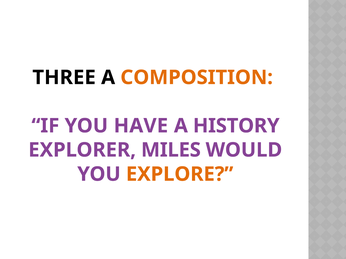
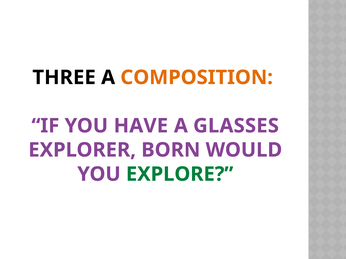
HISTORY: HISTORY -> GLASSES (236, 126)
MILES: MILES -> BORN (171, 150)
EXPLORE colour: orange -> green (180, 174)
